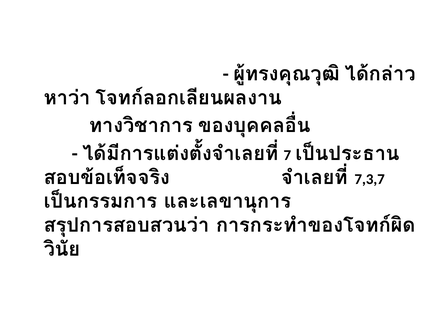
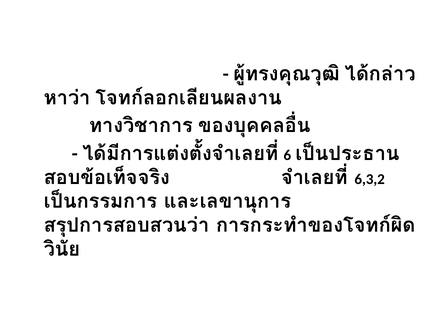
7: 7 -> 6 (287, 155)
7,3,7: 7,3,7 -> 6,3,2 (370, 179)
